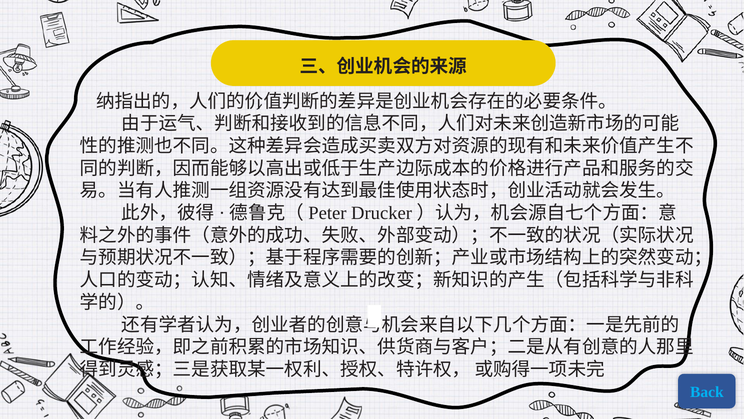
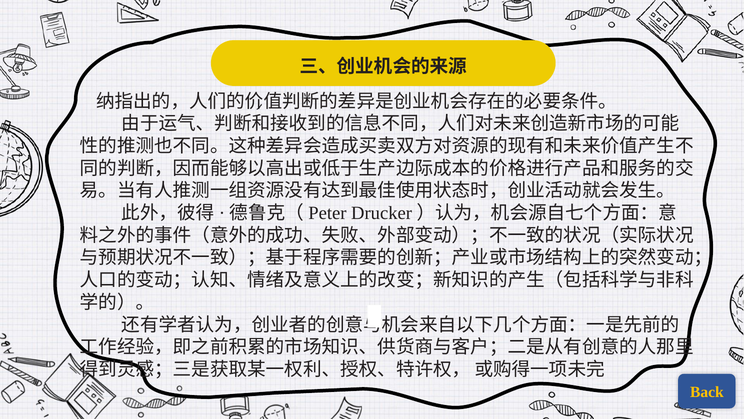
Back colour: light blue -> yellow (707, 392)
